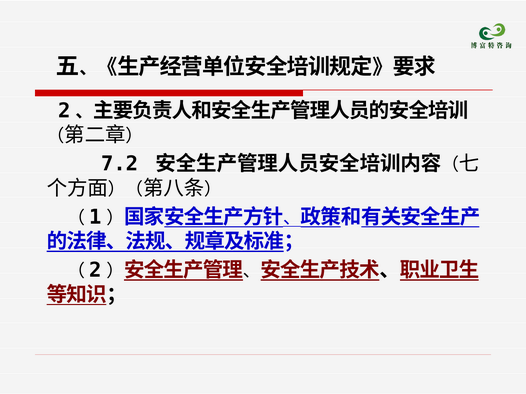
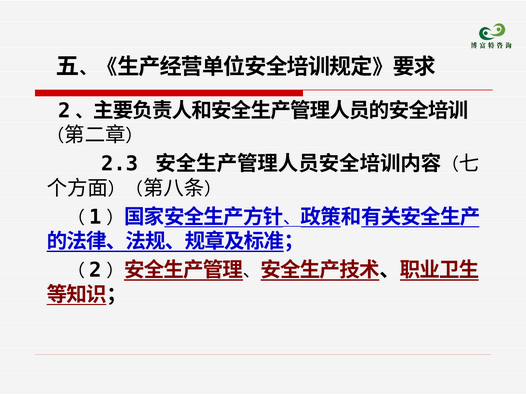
7.2: 7.2 -> 2.3 (120, 164)
